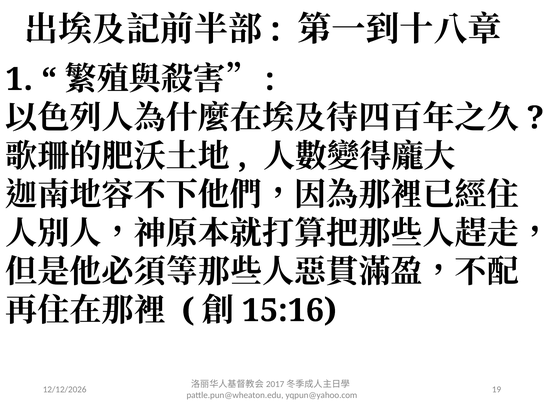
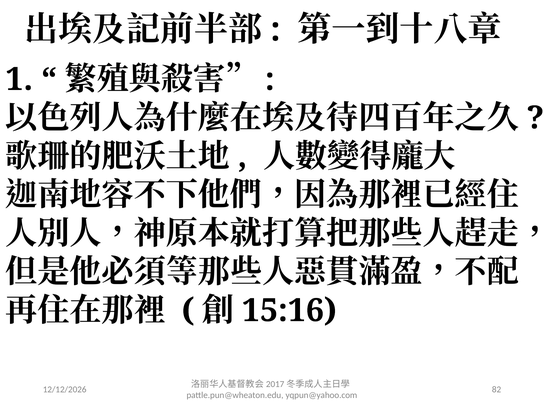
19: 19 -> 82 (497, 390)
